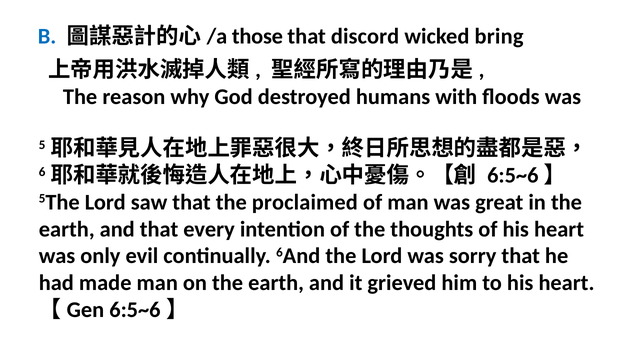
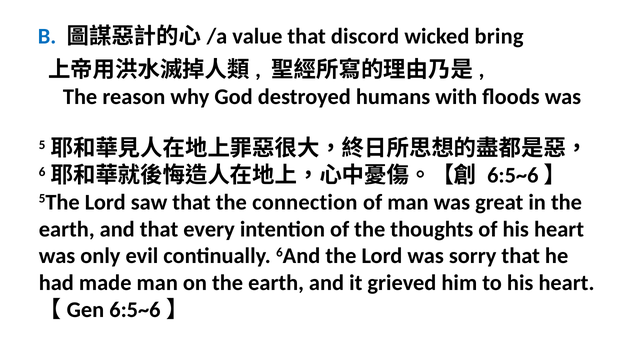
those: those -> value (257, 36)
proclaimed: proclaimed -> connection (305, 202)
